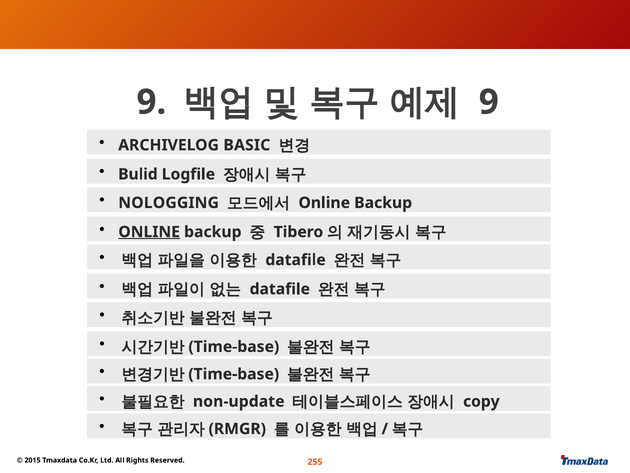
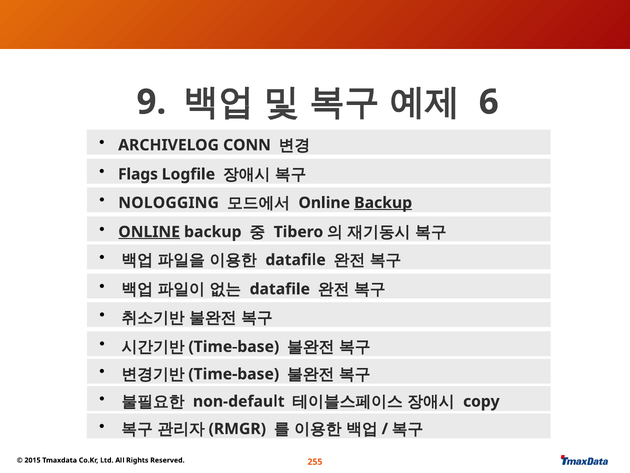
9: 9 -> 6 (489, 102)
BASIC: BASIC -> CONN (247, 145)
Bulid: Bulid -> Flags (138, 174)
Backup underline: none -> present (383, 203)
non-update: non-update -> non-default (239, 401)
